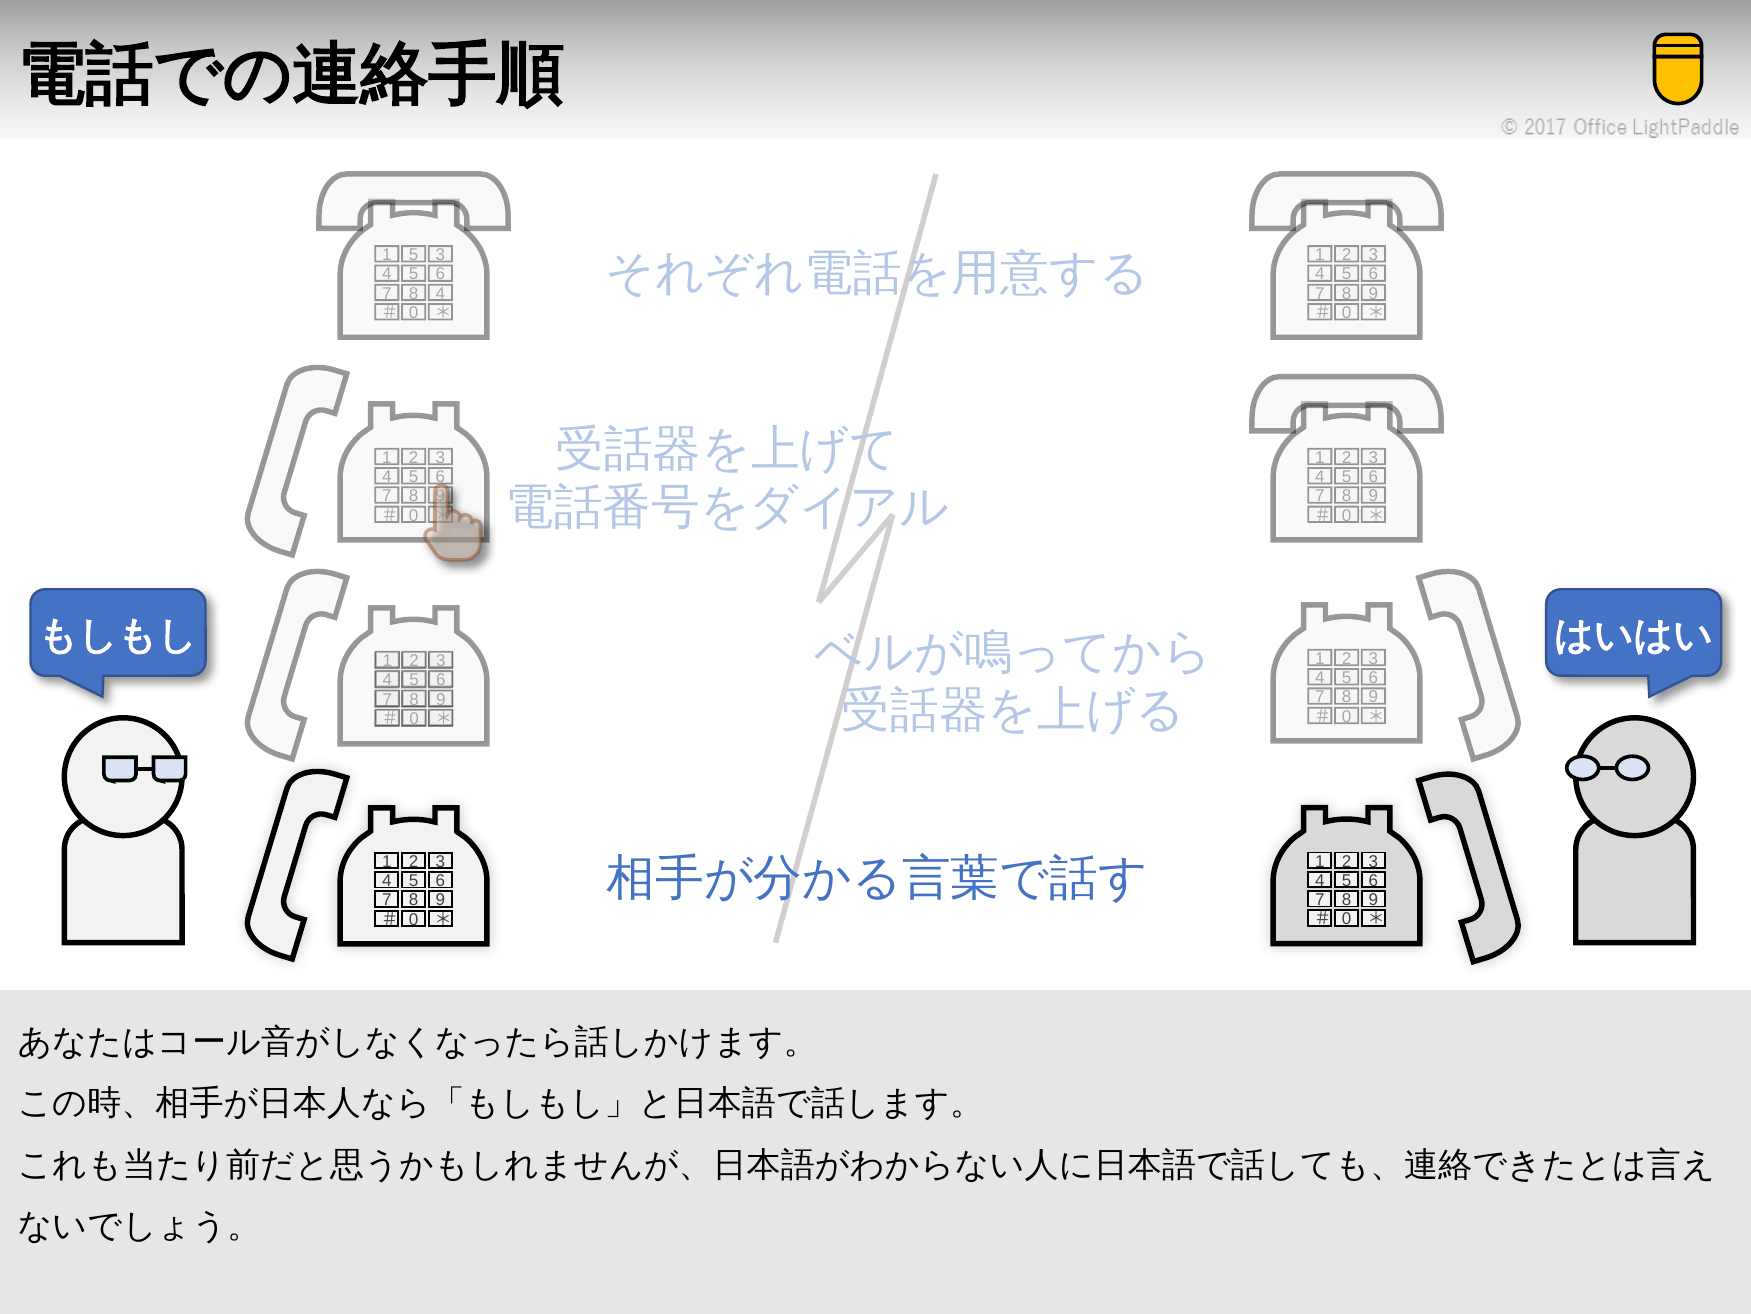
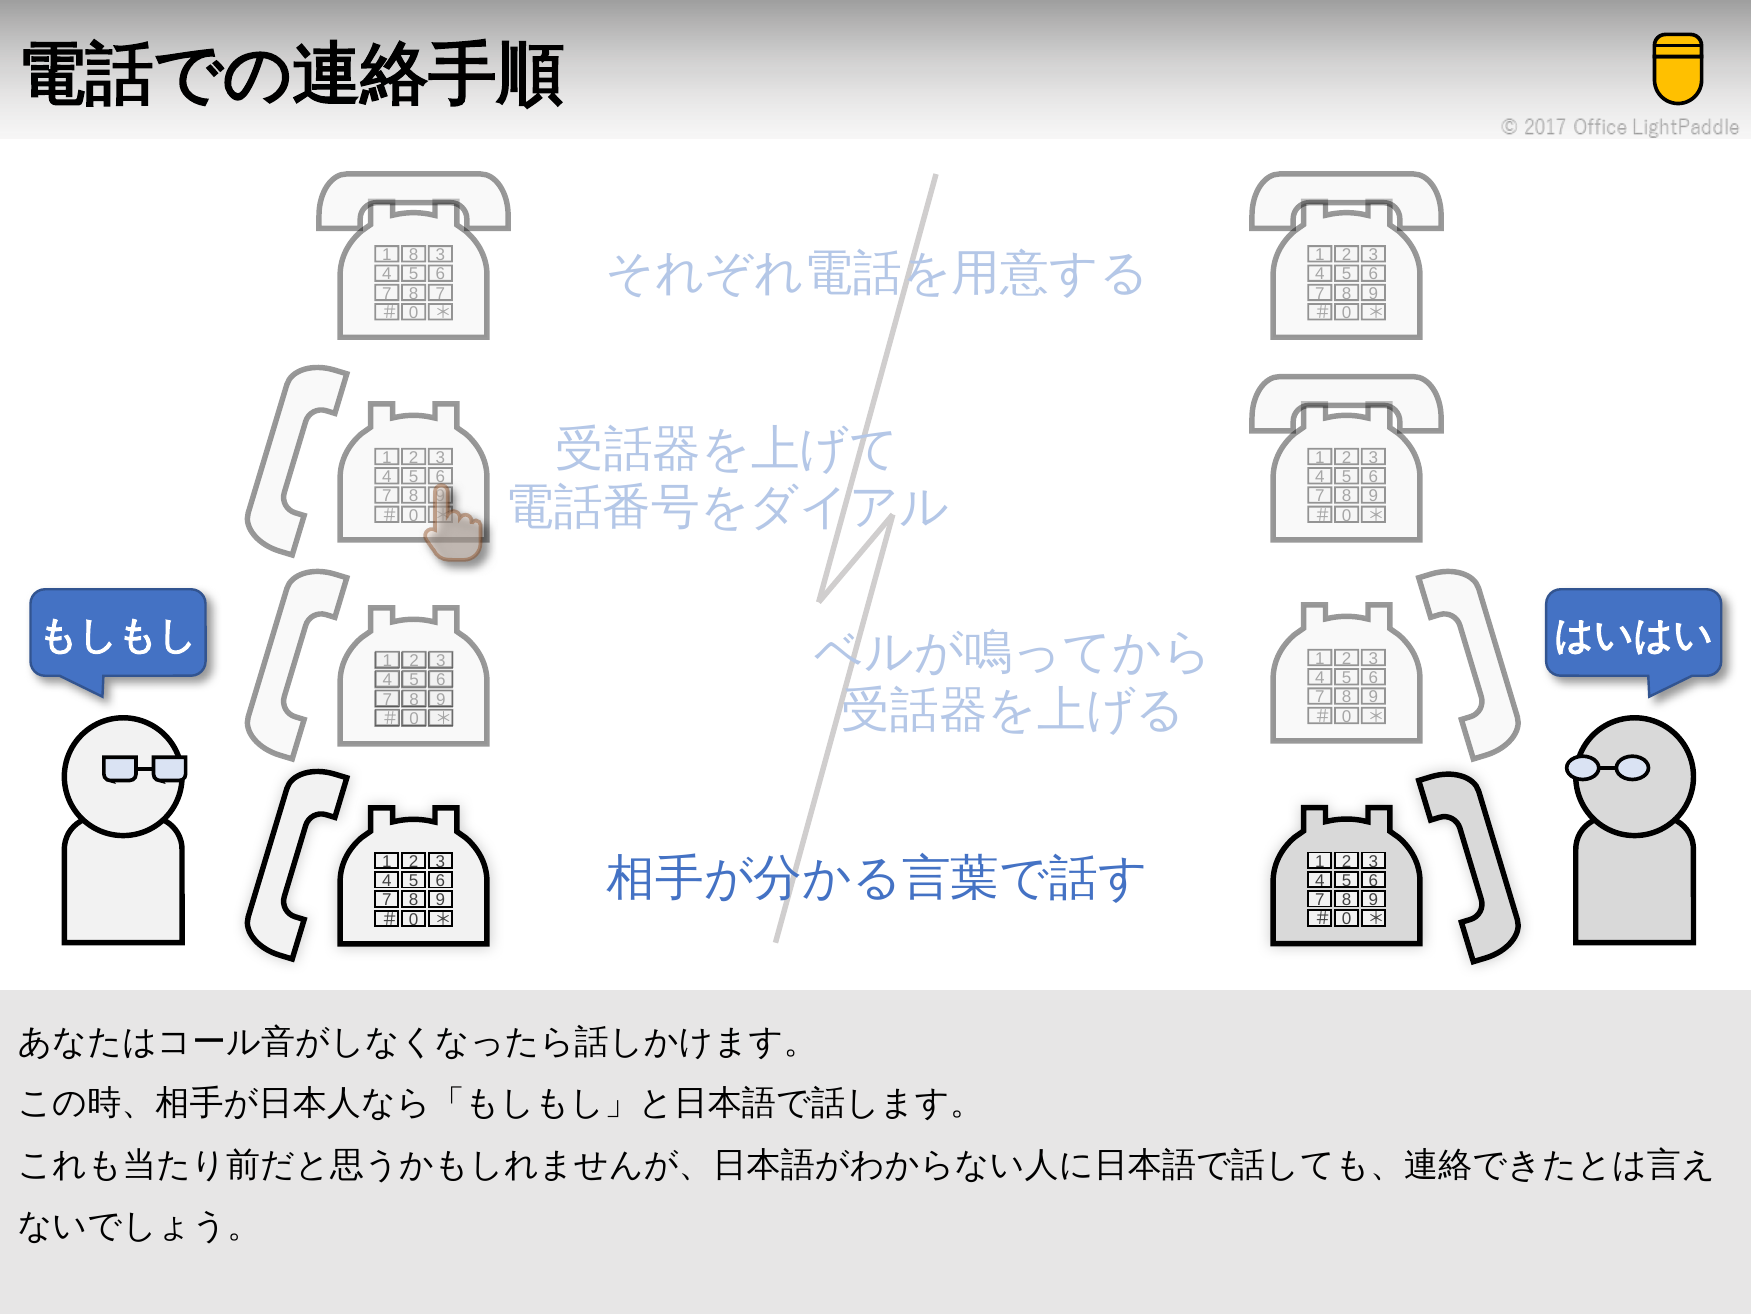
1 5: 5 -> 8 (414, 255)
8 4: 4 -> 7 (440, 293)
